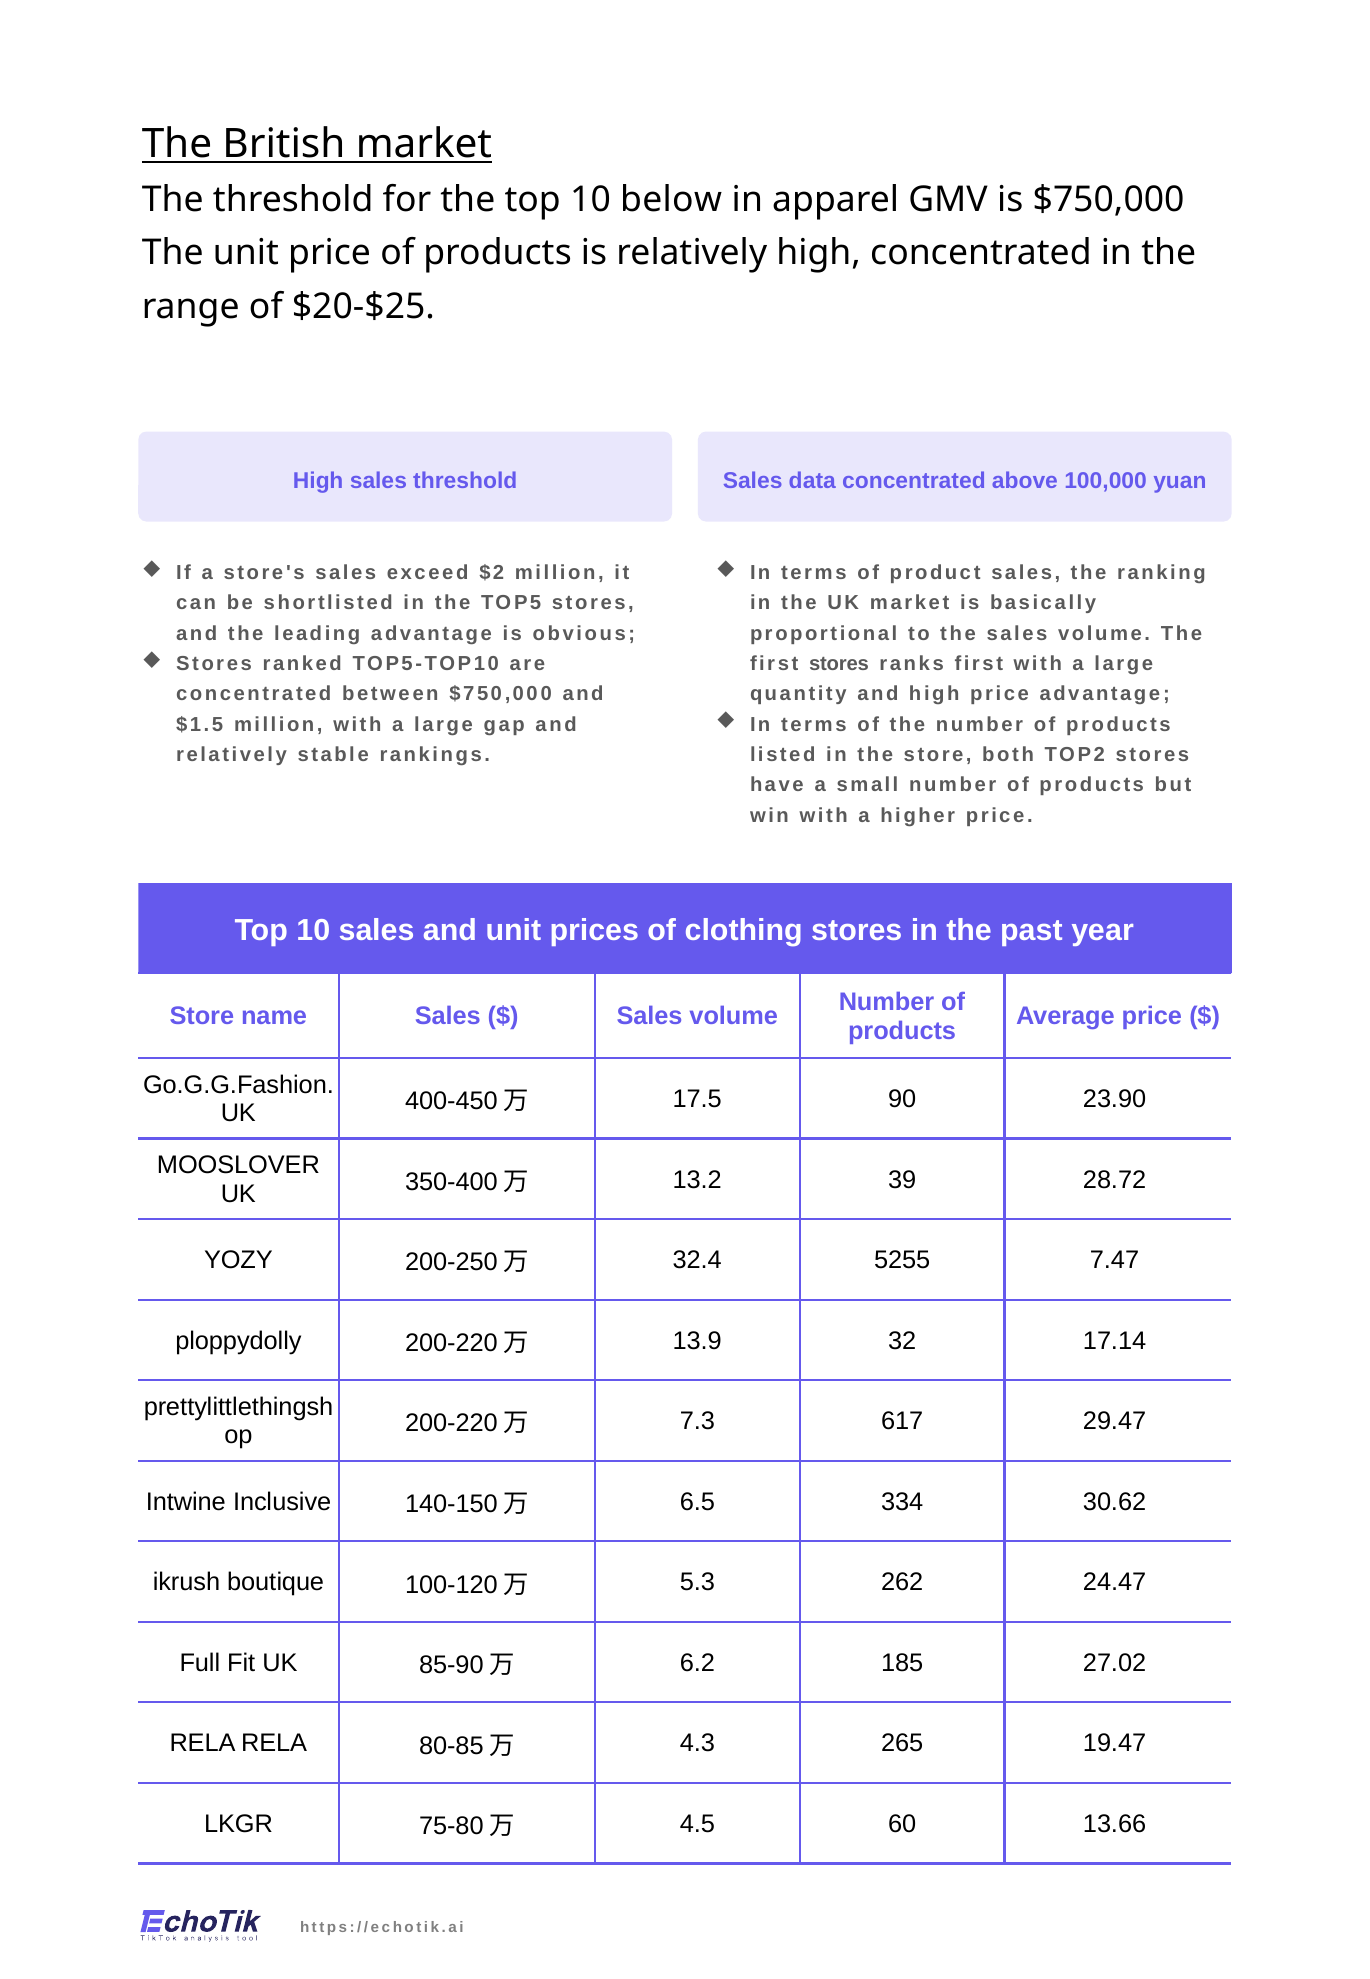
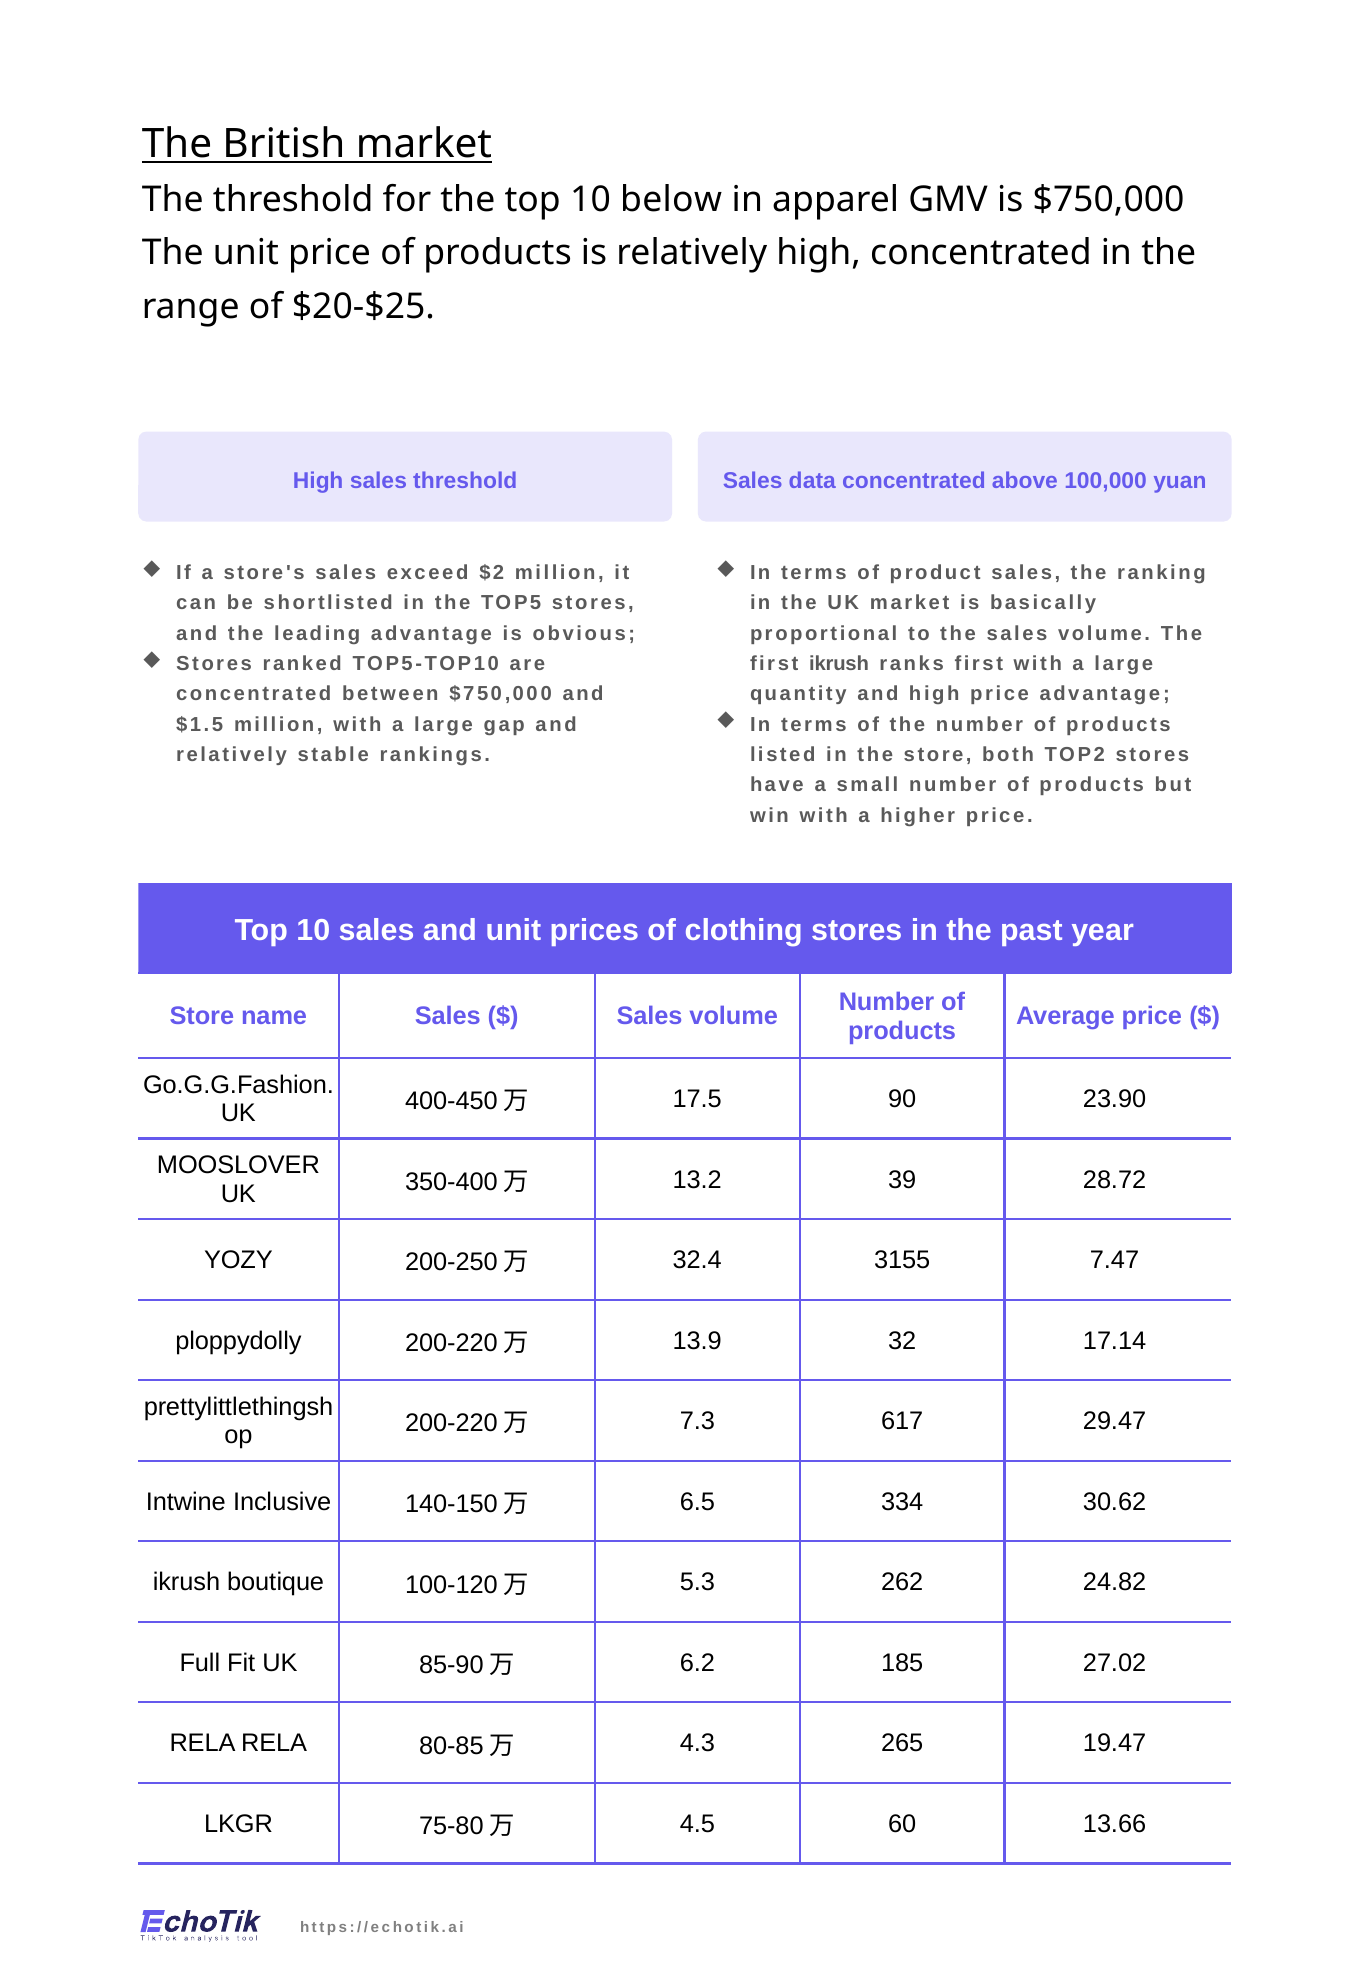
first stores: stores -> ikrush (839, 664)
5255: 5255 -> 3155 (902, 1260)
24.47: 24.47 -> 24.82 (1115, 1582)
